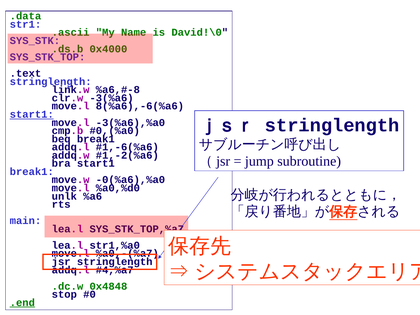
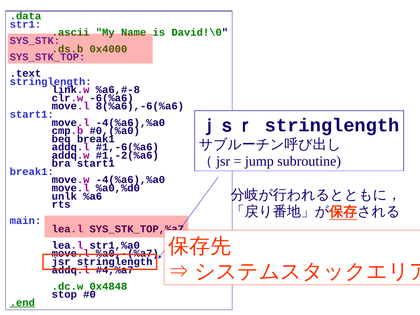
-3(%a6: -3(%a6 -> -6(%a6 (112, 98)
start1 underline: present -> none (32, 114)
move.l -3(%a6),%a0: -3(%a6),%a0 -> -4(%a6),%a0 (130, 123)
move.w -0(%a6),%a0: -0(%a6),%a0 -> -4(%a6),%a0 (130, 180)
